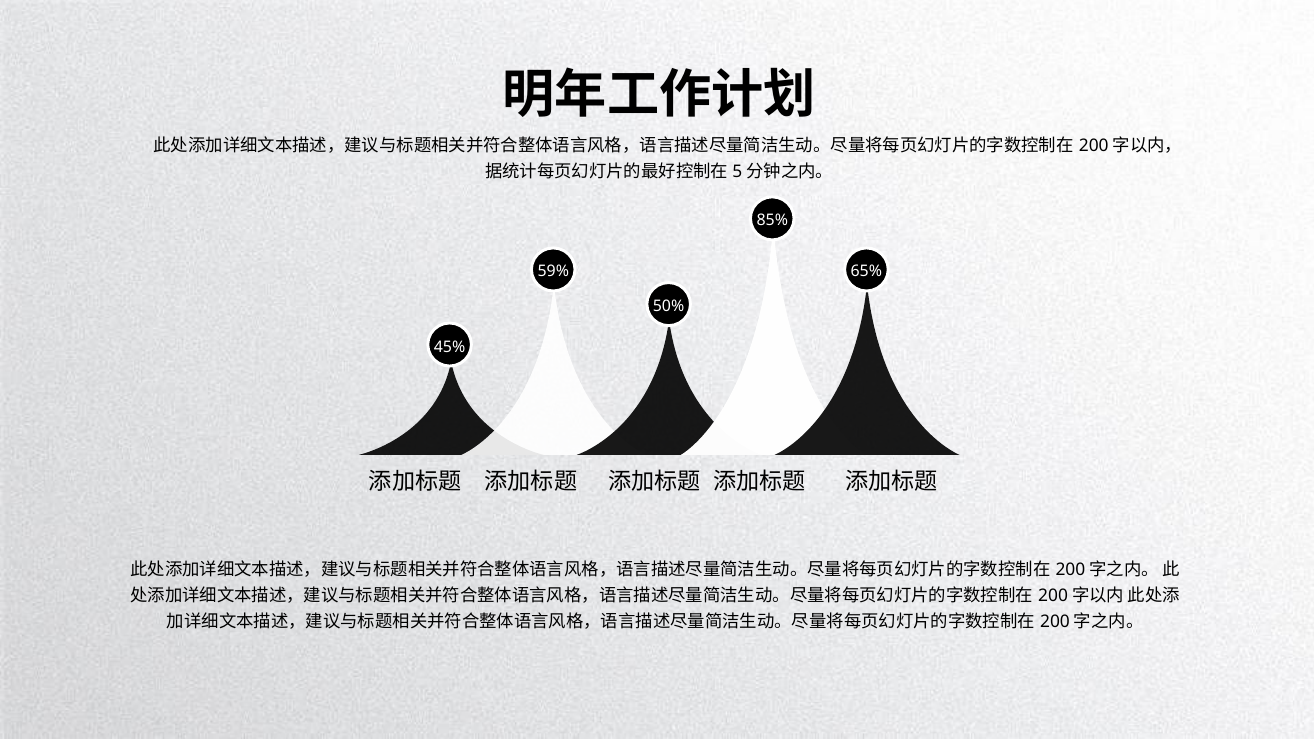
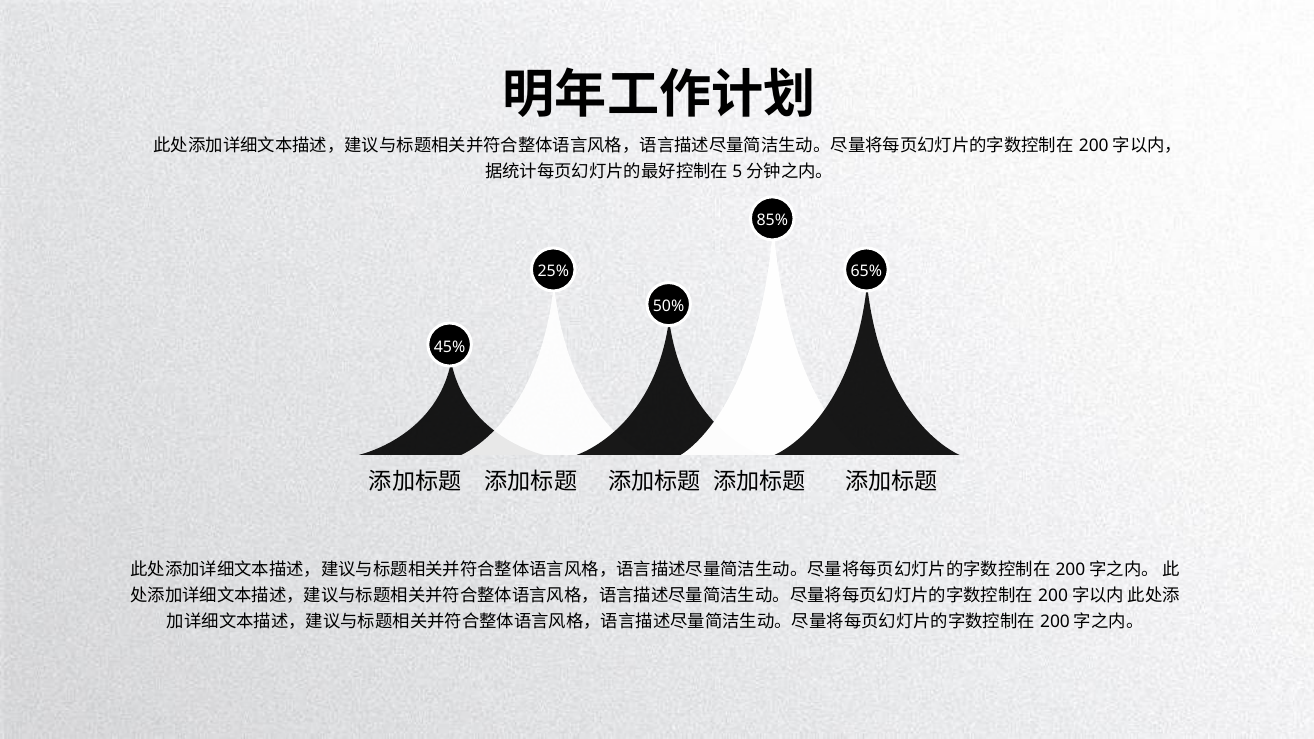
59%: 59% -> 25% (553, 272)
